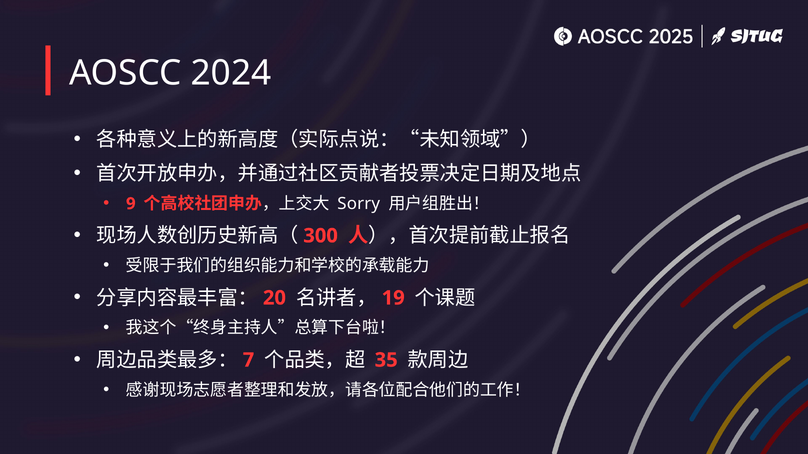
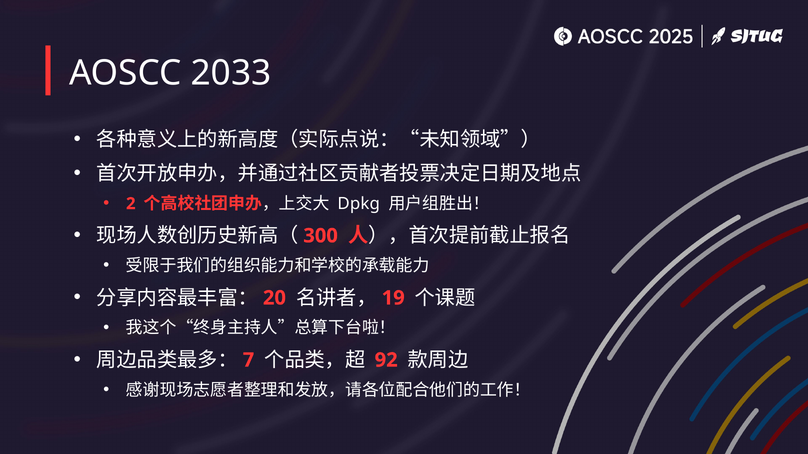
2024: 2024 -> 2033 (231, 73)
9: 9 -> 2 (131, 204)
Sorry: Sorry -> Dpkg (359, 204)
35: 35 -> 92 (386, 360)
